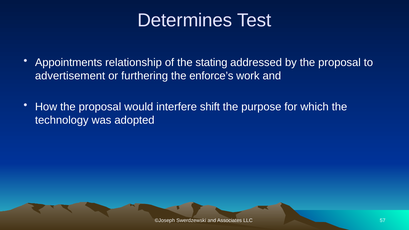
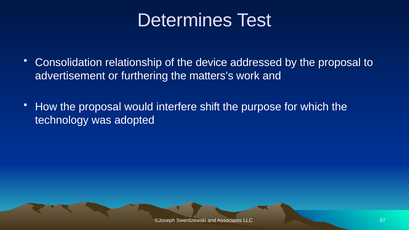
Appointments: Appointments -> Consolidation (69, 63)
stating: stating -> device (211, 63)
enforce’s: enforce’s -> matters’s (211, 76)
